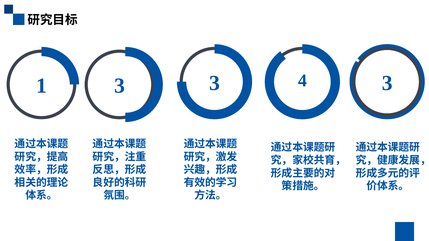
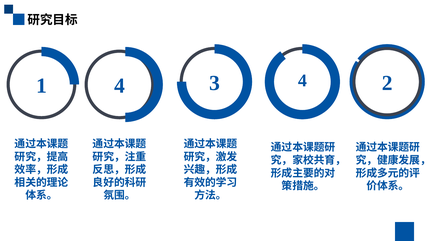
1 3: 3 -> 4 (119, 86)
4 3: 3 -> 2 (387, 83)
